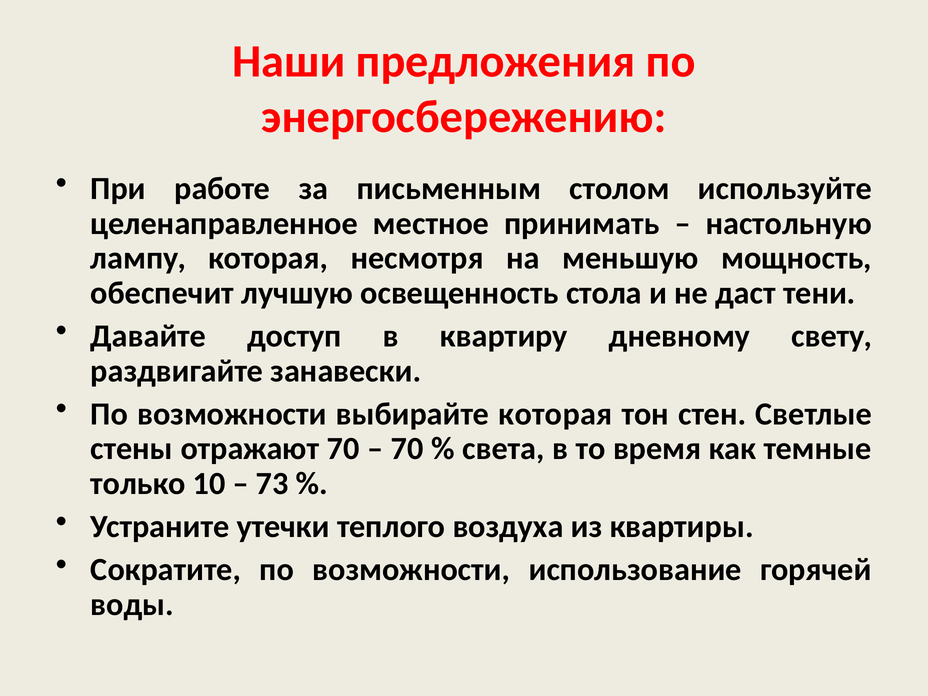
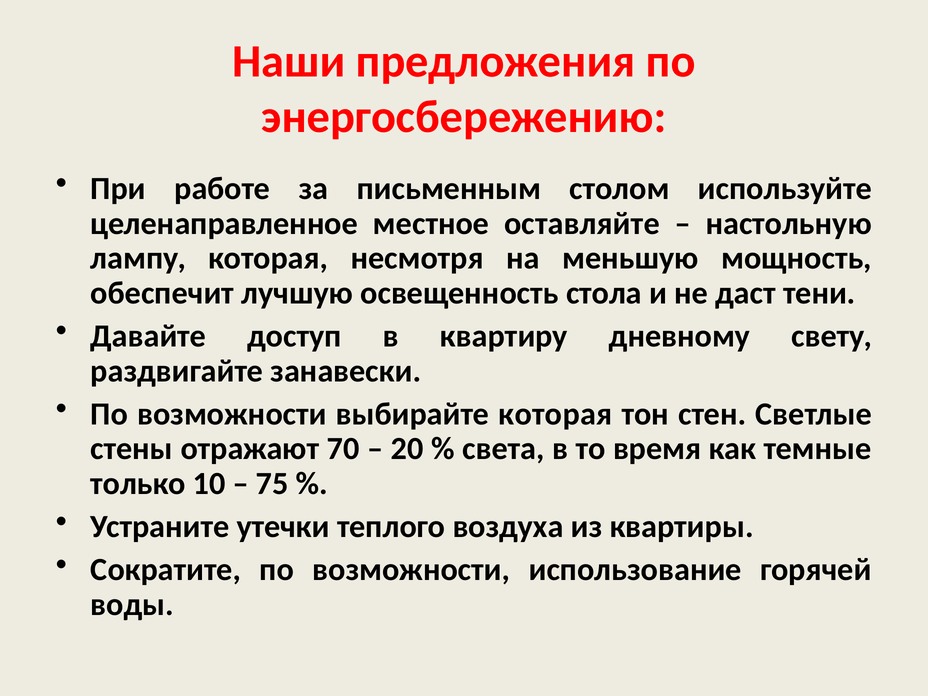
принимать: принимать -> оставляйте (582, 223)
70: 70 -> 20 (407, 449)
73: 73 -> 75 (272, 484)
